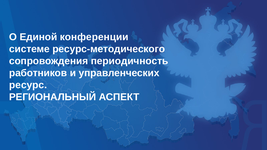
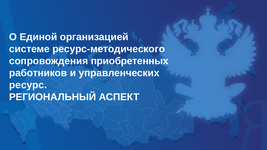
конференции: конференции -> организацией (94, 37)
периодичность: периодичность -> приобретенных (130, 61)
